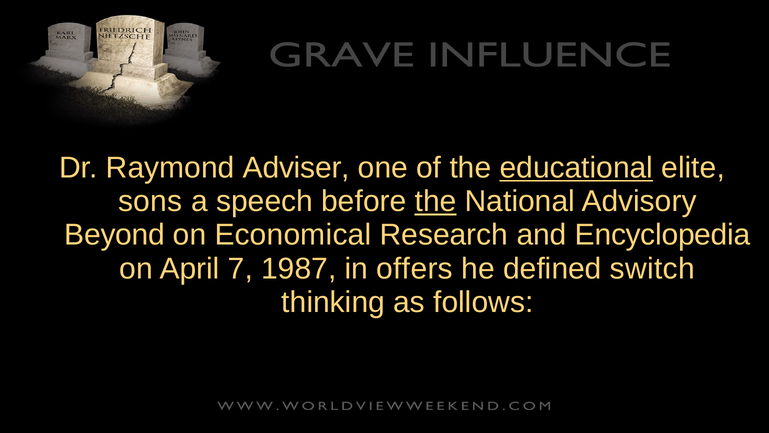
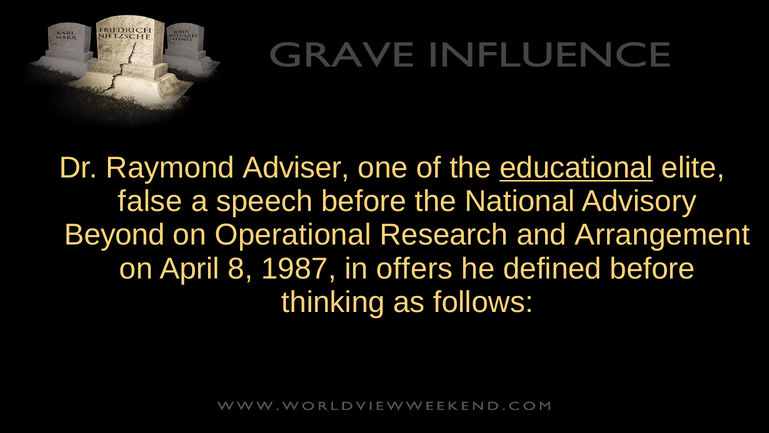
sons: sons -> false (150, 201)
the underline: present -> none (436, 201)
Economical: Economical -> Operational (293, 235)
Encyclopedia: Encyclopedia -> Arrangement (662, 235)
7: 7 -> 8 (240, 268)
defined switch: switch -> before (652, 268)
